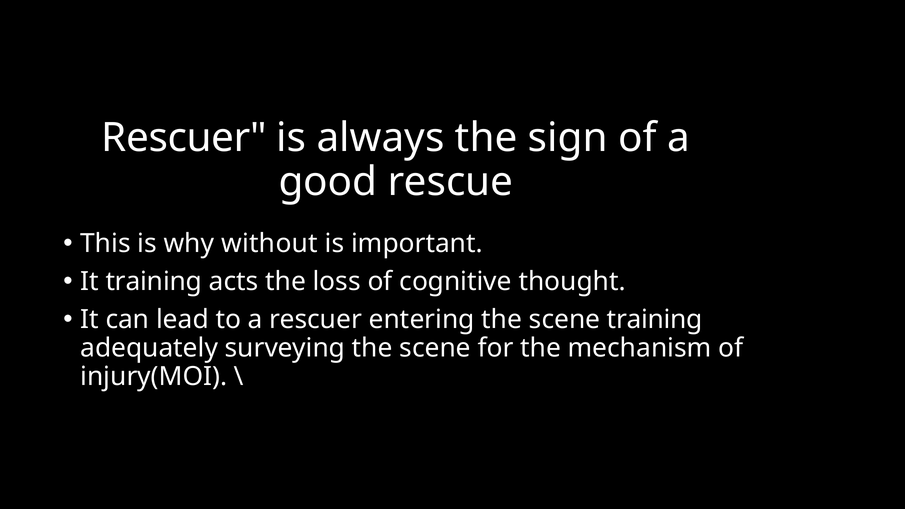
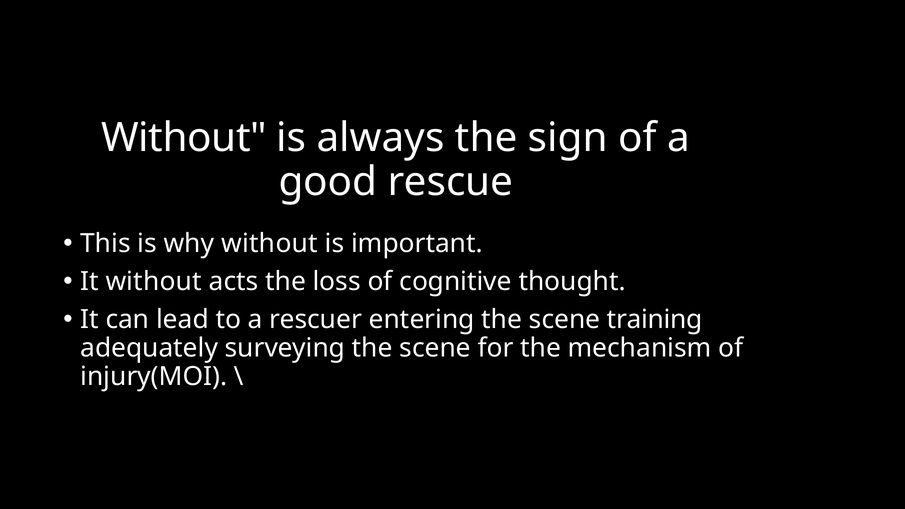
Rescuer: Rescuer -> Without (184, 138)
It training: training -> without (154, 282)
